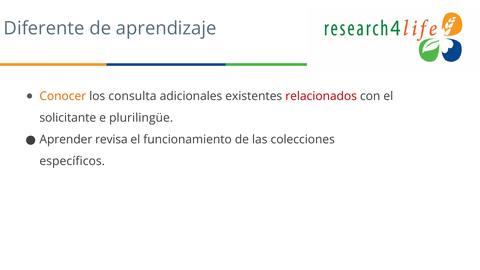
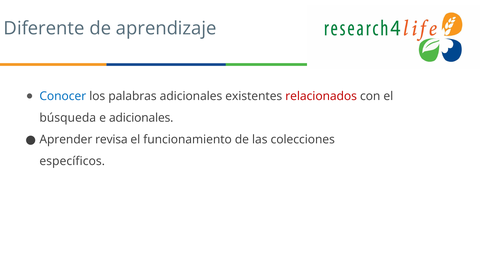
Conocer colour: orange -> blue (63, 96)
consulta: consulta -> palabras (132, 96)
solicitante: solicitante -> búsqueda (68, 118)
e plurilingüe: plurilingüe -> adicionales (141, 118)
